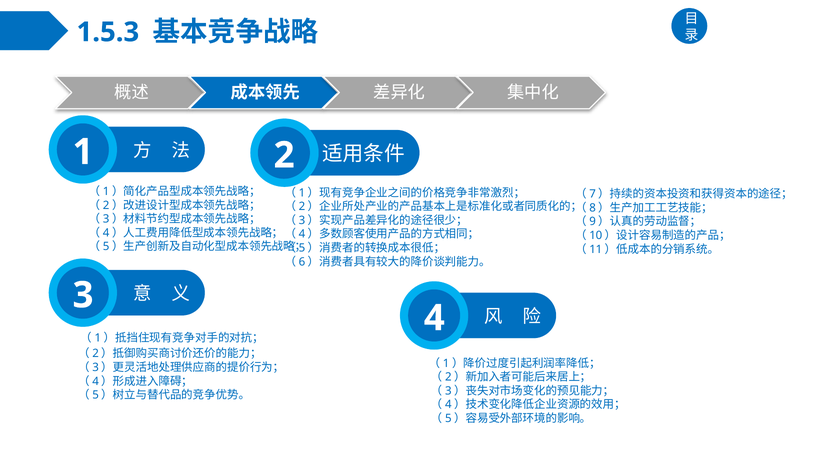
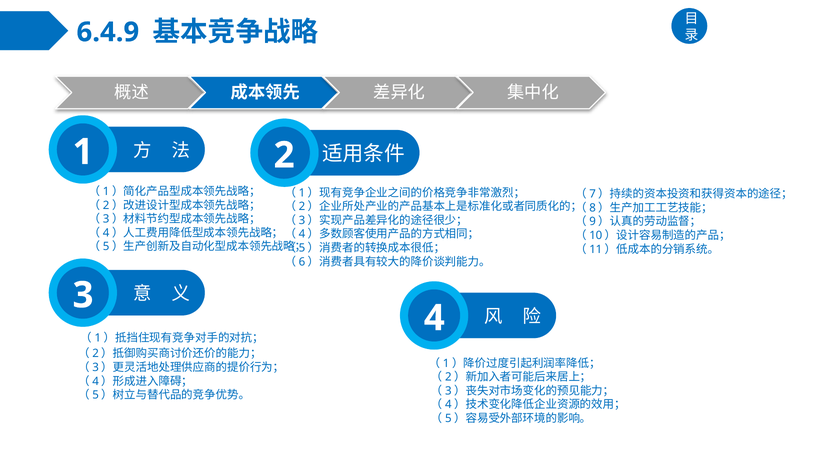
1.5.3: 1.5.3 -> 6.4.9 (108, 32)
